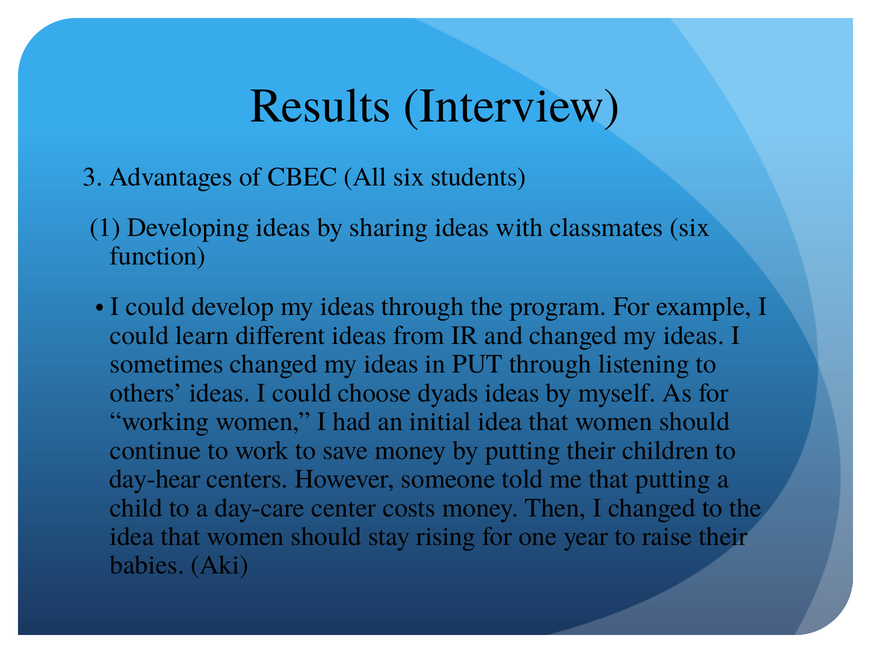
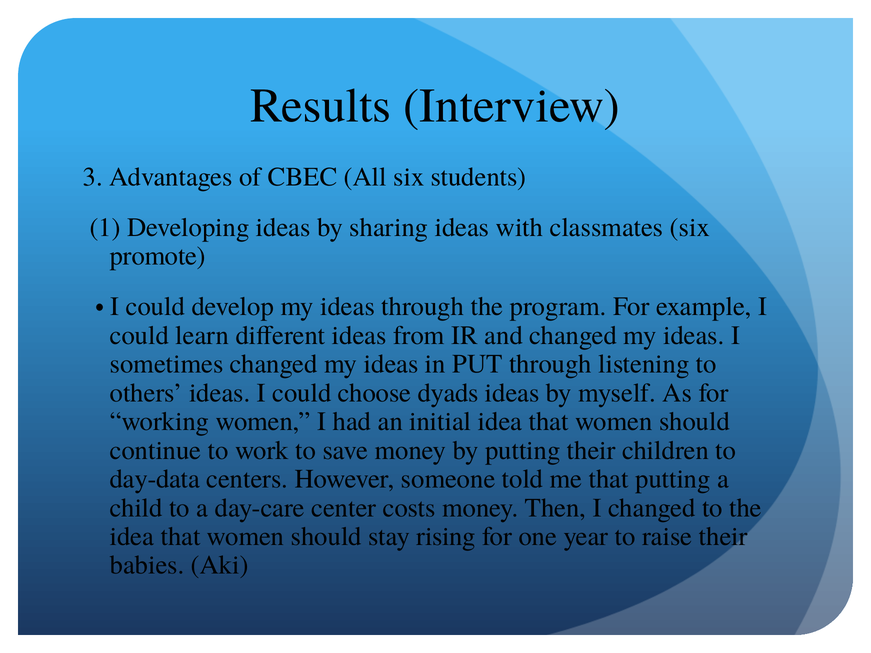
function: function -> promote (158, 256)
day-hear: day-hear -> day-data (155, 479)
